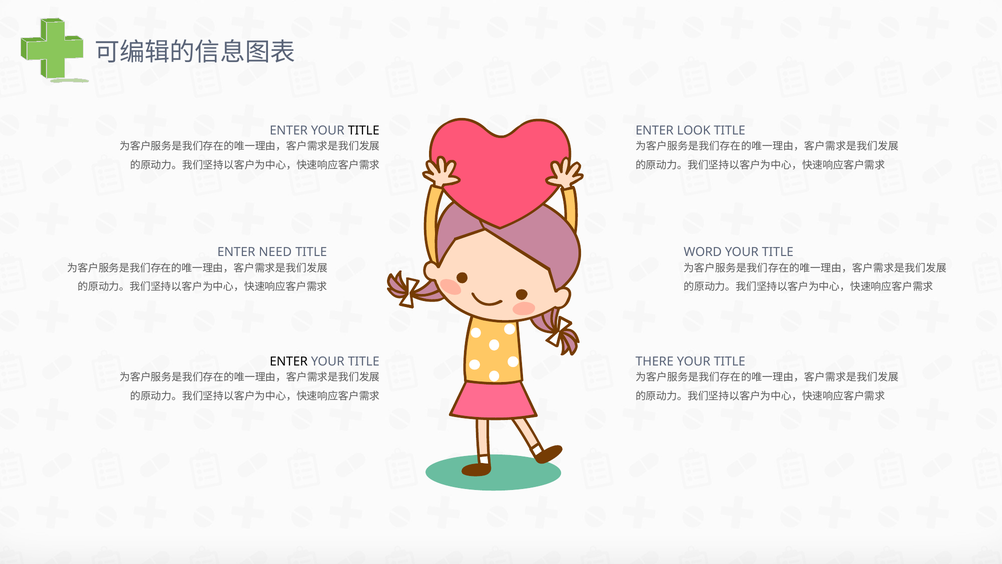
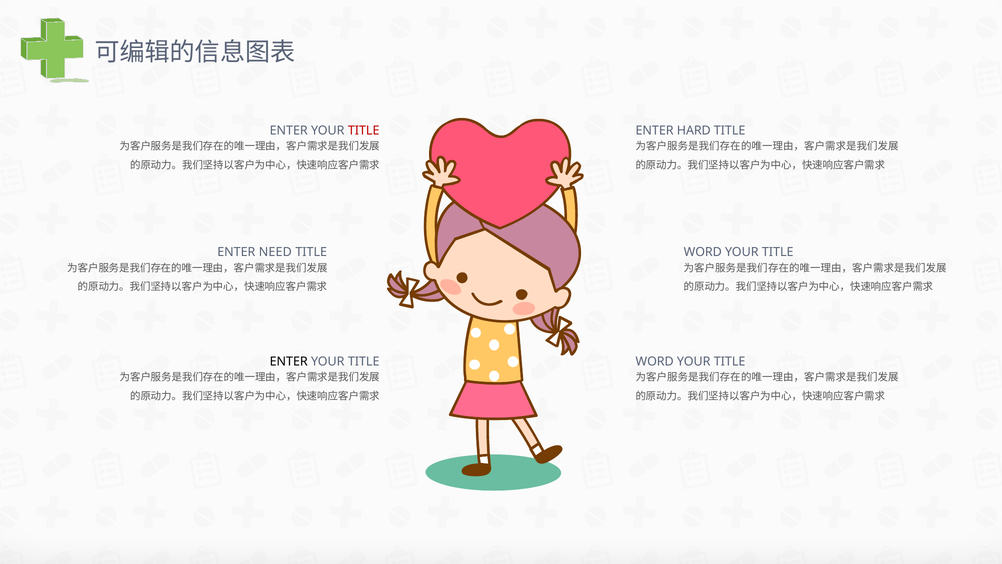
TITLE colour: black -> red (364, 131)
LOOK: LOOK -> HARD (694, 131)
THERE: THERE -> WORD (655, 361)
